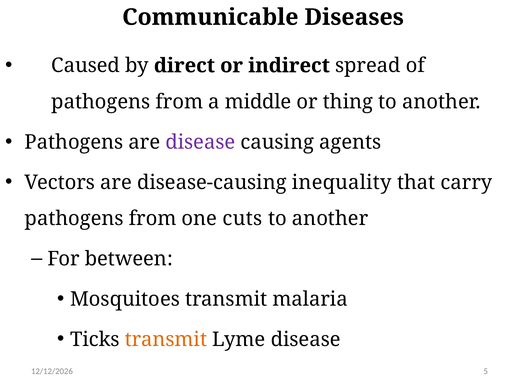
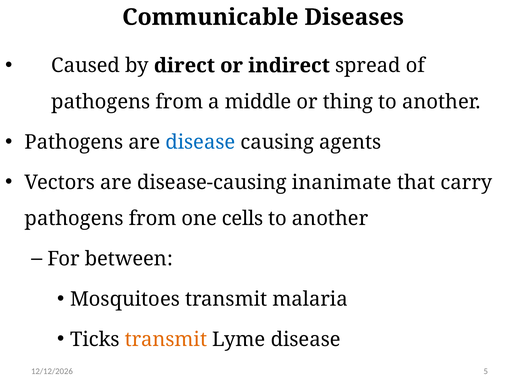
disease colour: purple -> blue (200, 142)
inequality: inequality -> inanimate (342, 183)
cuts: cuts -> cells (243, 219)
